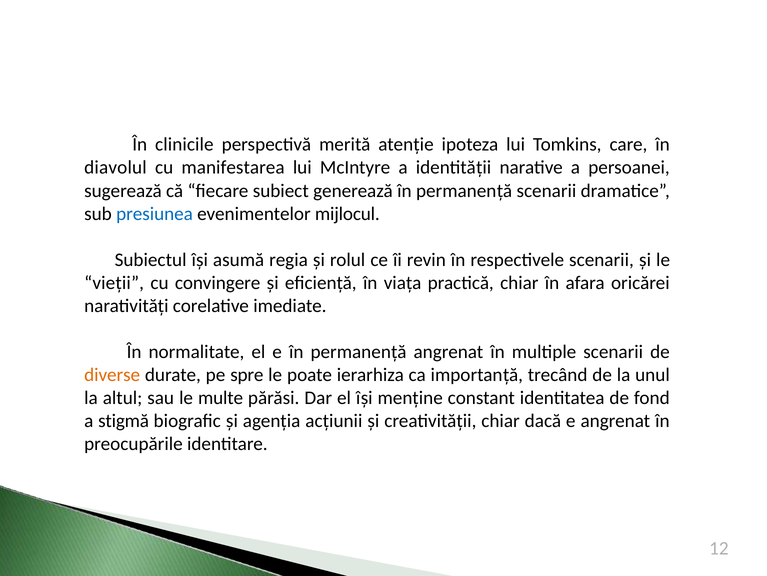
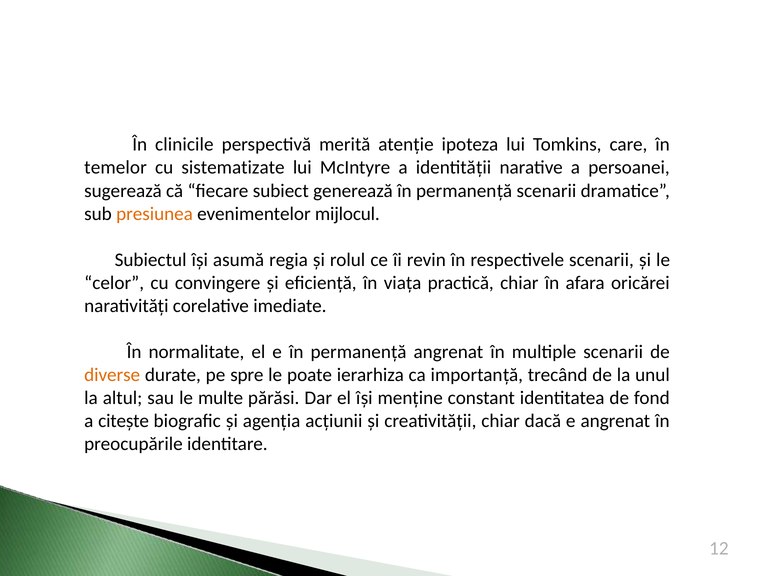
diavolul: diavolul -> temelor (116, 167)
manifestarea: manifestarea -> sistematizate (233, 167)
presiunea colour: blue -> orange (155, 213)
vieții: vieții -> celor (114, 282)
stigmă: stigmă -> citește (124, 421)
